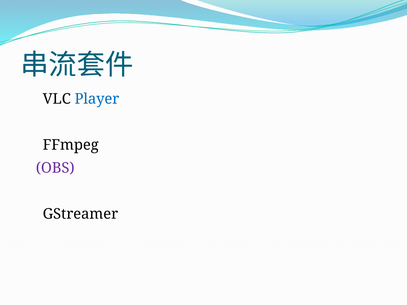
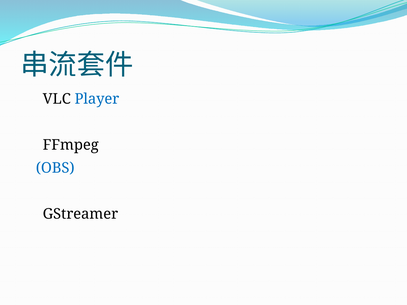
OBS colour: purple -> blue (55, 168)
